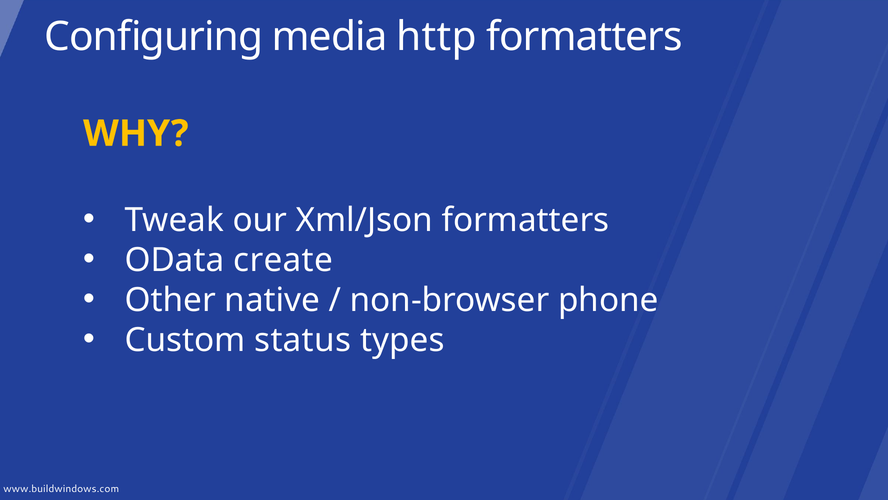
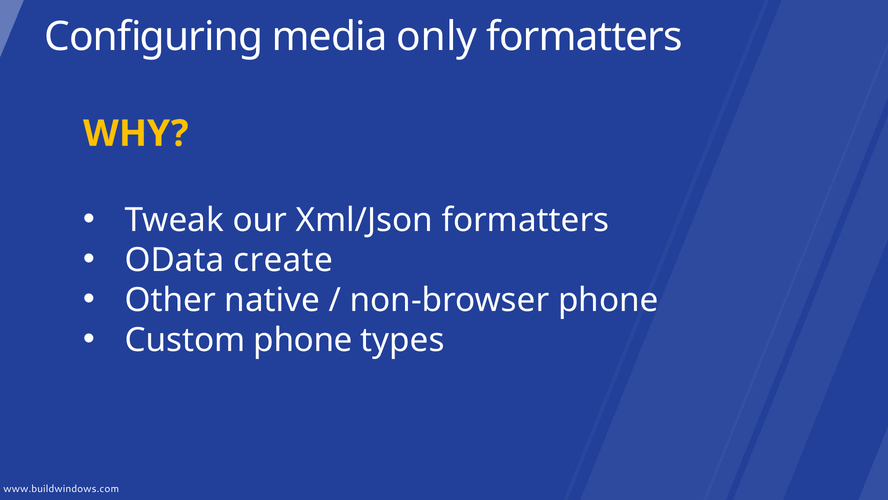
http: http -> only (437, 37)
Custom status: status -> phone (303, 340)
